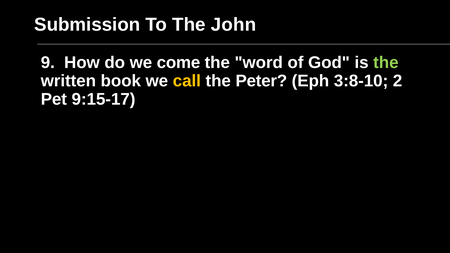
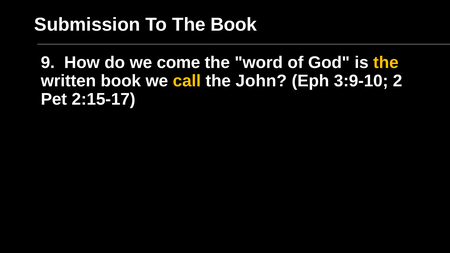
The John: John -> Book (234, 25)
the colour: light green -> yellow (386, 63)
Peter: Peter -> John (261, 81)
3:8-10: 3:8-10 -> 3:9-10 (361, 81)
9:15-17: 9:15-17 -> 2:15-17 (104, 99)
